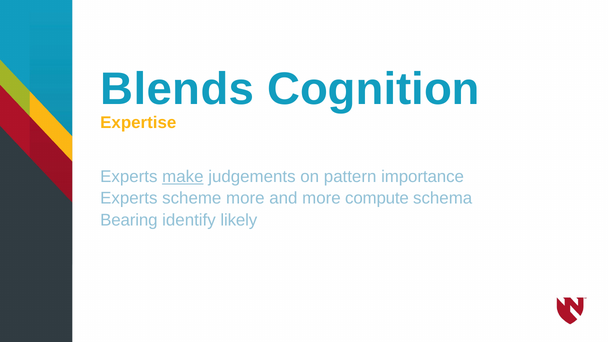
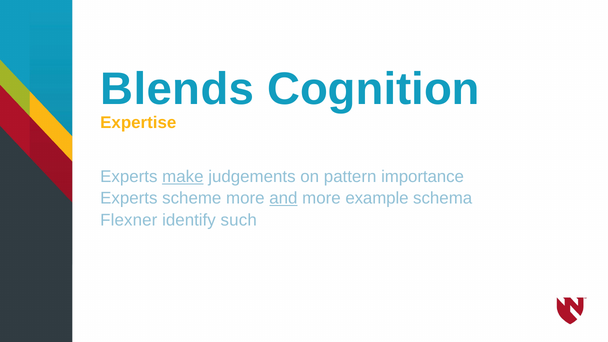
and underline: none -> present (283, 198)
compute: compute -> example (377, 198)
Bearing: Bearing -> Flexner (129, 220)
likely: likely -> such (239, 220)
